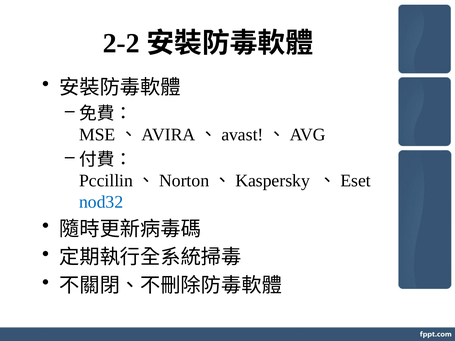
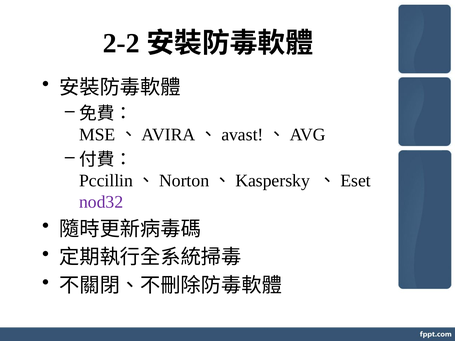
nod32 colour: blue -> purple (101, 202)
